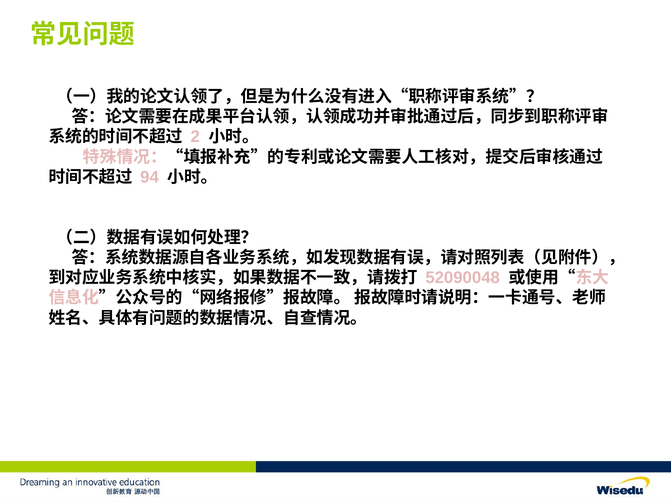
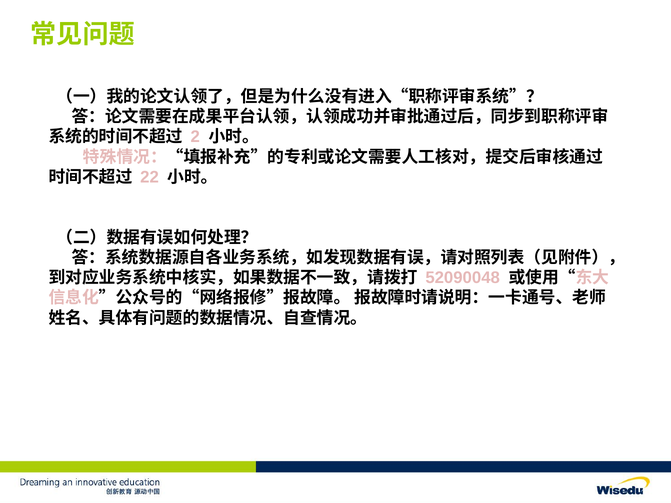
94: 94 -> 22 (150, 177)
